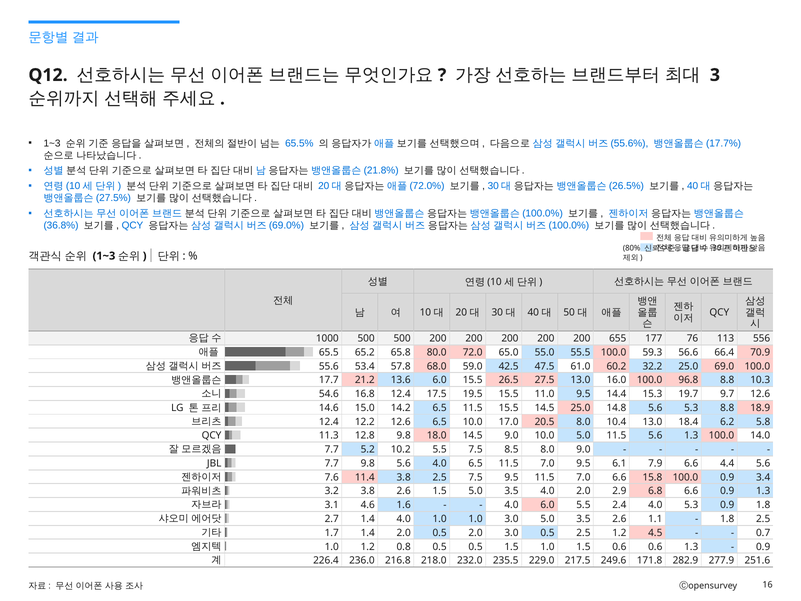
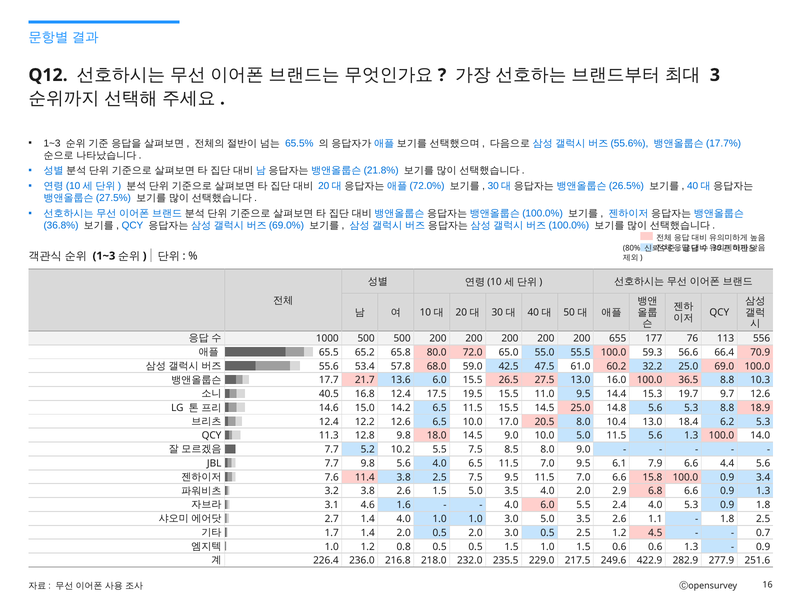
21.2: 21.2 -> 21.7 (365, 380)
96.8: 96.8 -> 36.5 (688, 380)
54.6: 54.6 -> 40.5 (329, 394)
6.2 5.8: 5.8 -> 5.3 (763, 422)
171.8: 171.8 -> 422.9 (650, 560)
